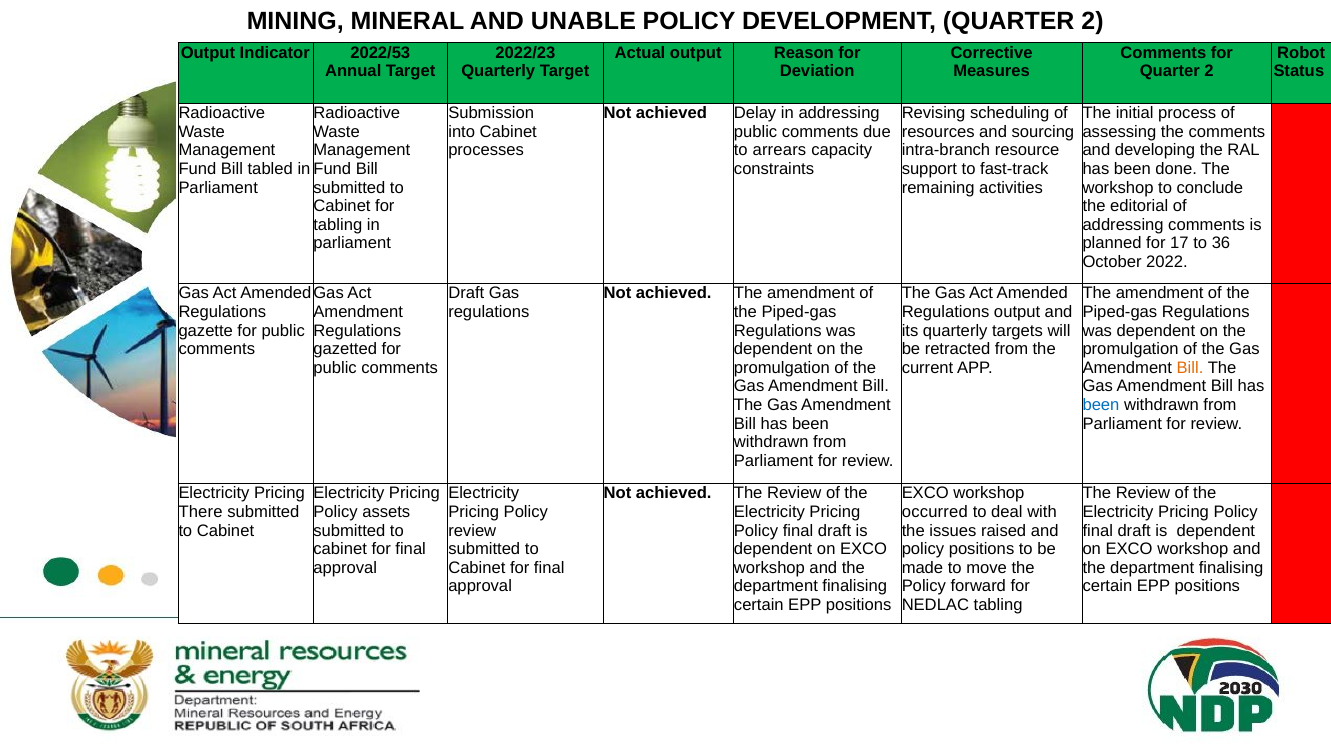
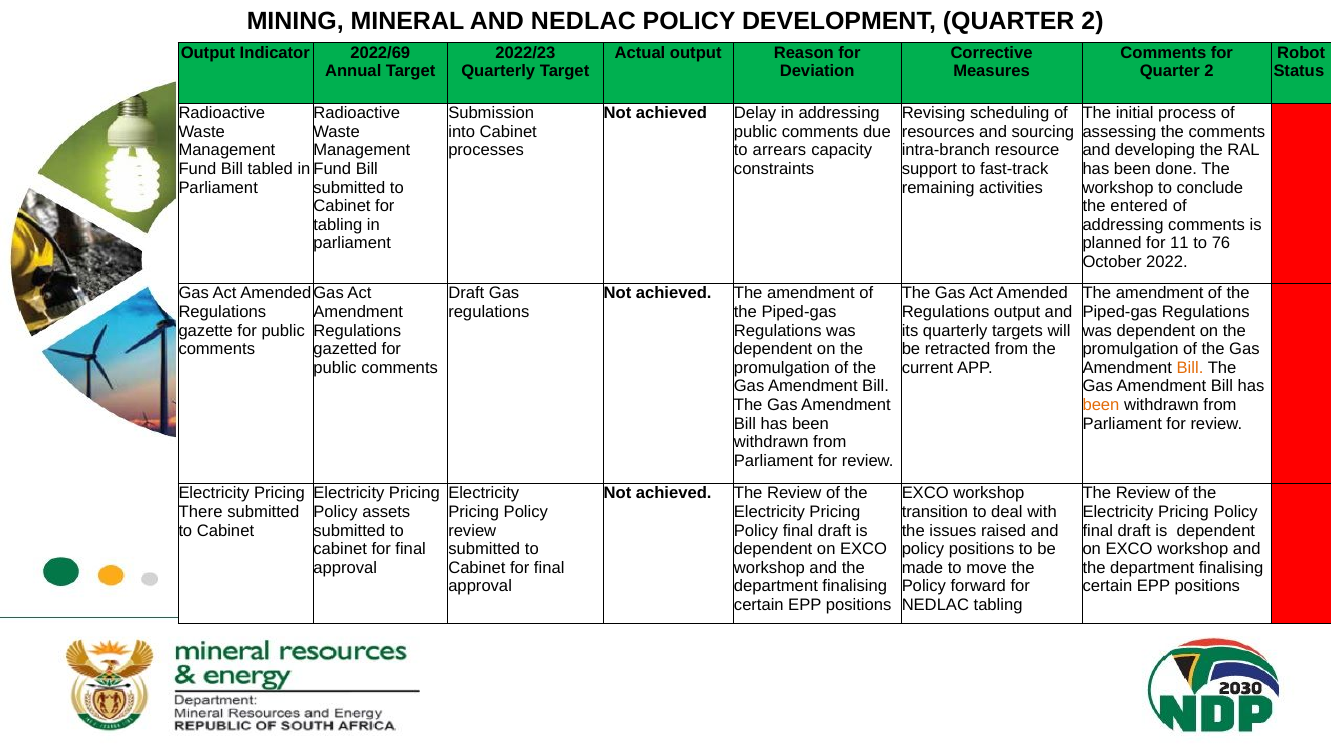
AND UNABLE: UNABLE -> NEDLAC (583, 22)
2022/53: 2022/53 -> 2022/69 (380, 53)
editorial: editorial -> entered (1139, 206)
17: 17 -> 11 (1179, 244)
36: 36 -> 76 (1221, 244)
been colour: blue -> orange (1101, 405)
occurred: occurred -> transition (935, 512)
